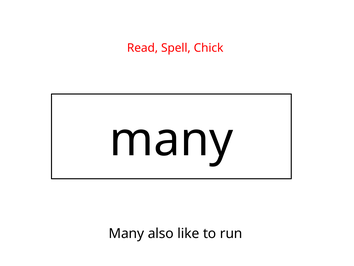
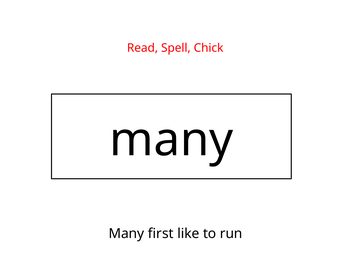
also: also -> first (161, 233)
